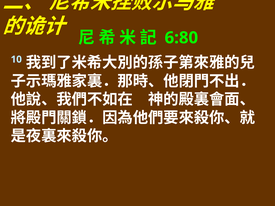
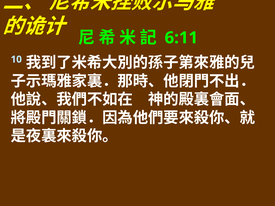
6:80: 6:80 -> 6:11 (181, 38)
